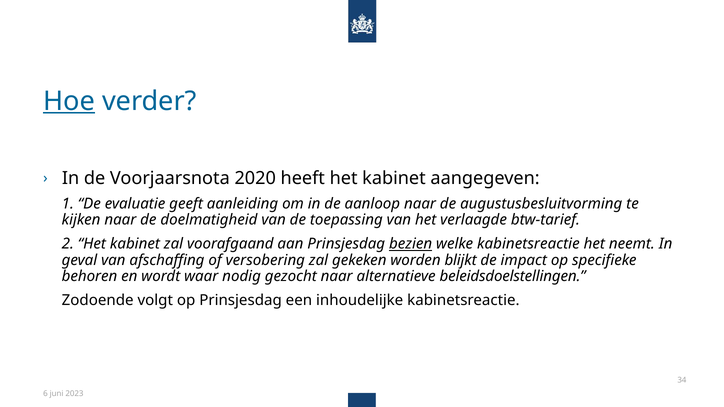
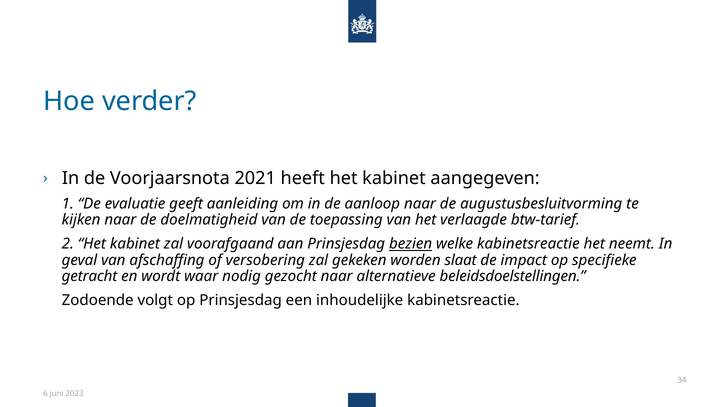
Hoe underline: present -> none (69, 101)
2020: 2020 -> 2021 (255, 178)
blijkt: blijkt -> slaat (461, 260)
behoren: behoren -> getracht (90, 277)
